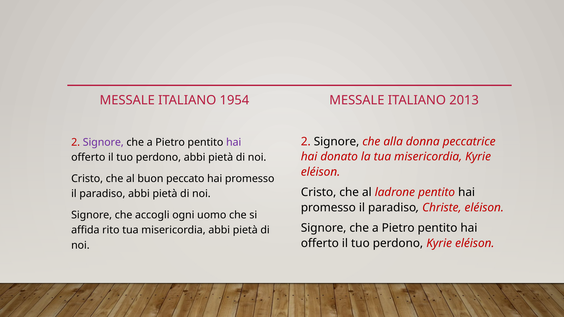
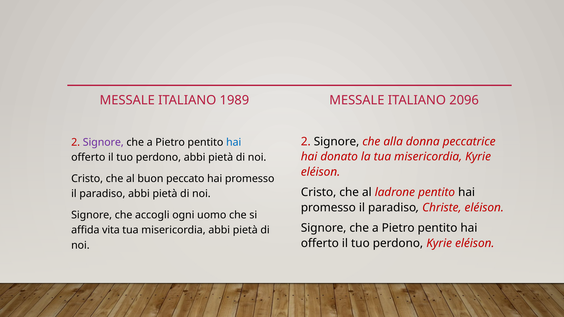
1954: 1954 -> 1989 (234, 100)
2013: 2013 -> 2096 (464, 100)
hai colour: purple -> blue (234, 142)
rito: rito -> vita (111, 230)
